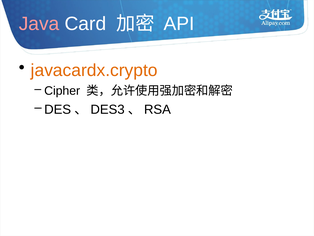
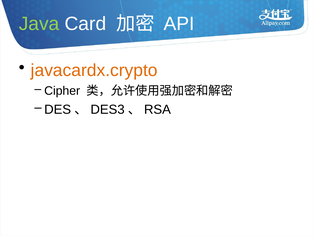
Java colour: pink -> light green (39, 24)
